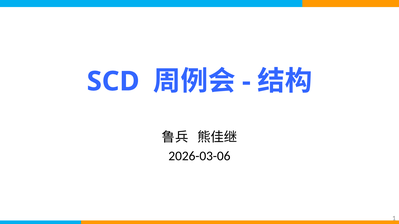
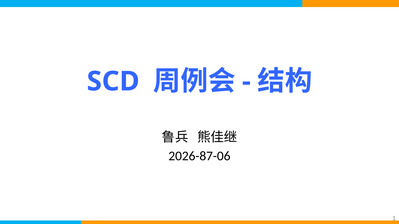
2026-03-06: 2026-03-06 -> 2026-87-06 (199, 156)
